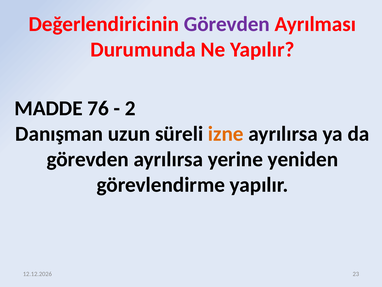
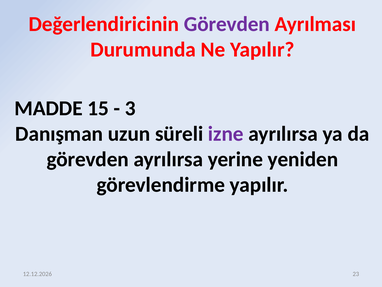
76: 76 -> 15 (98, 108)
2: 2 -> 3 (130, 108)
izne colour: orange -> purple (226, 134)
